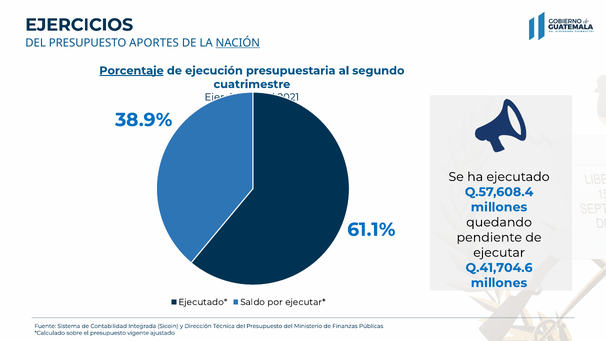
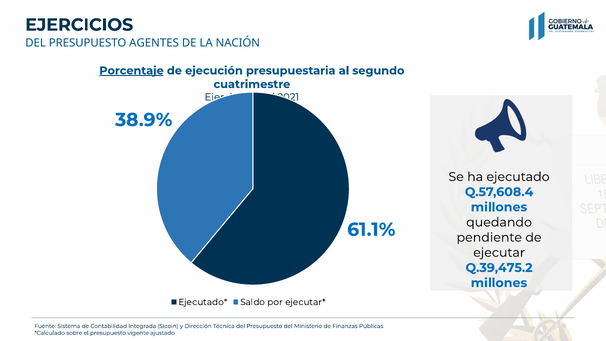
APORTES: APORTES -> AGENTES (154, 43)
NACIÓN underline: present -> none (238, 43)
Q.41,704.6: Q.41,704.6 -> Q.39,475.2 (499, 268)
